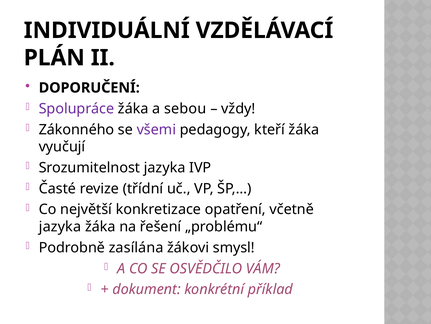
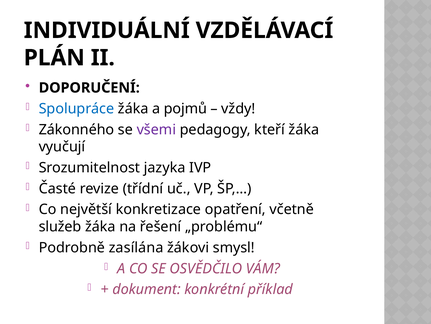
Spolupráce colour: purple -> blue (76, 108)
sebou: sebou -> pojmů (185, 108)
jazyka: jazyka -> služeb (60, 226)
